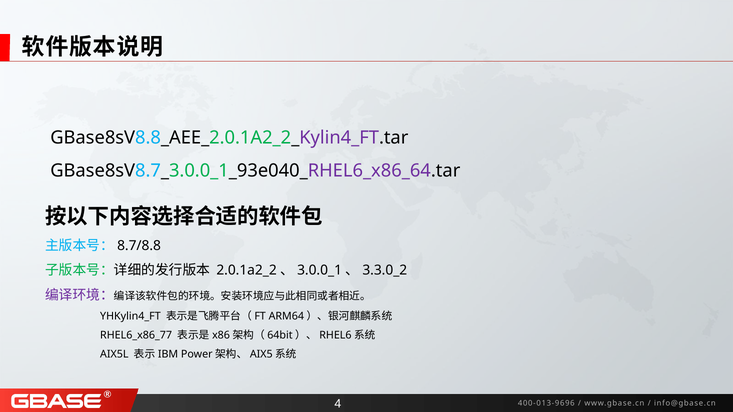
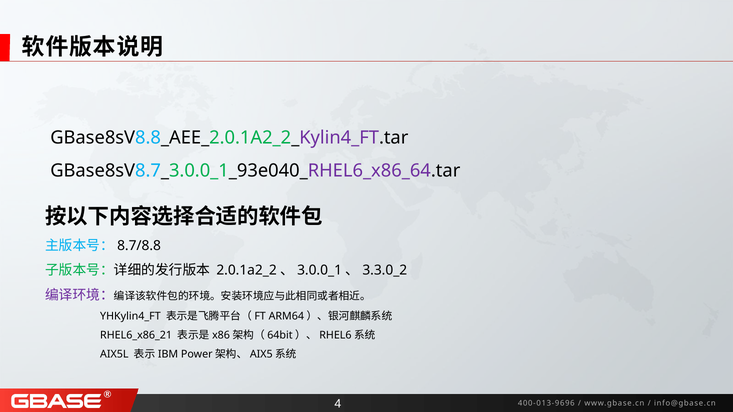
RHEL6_x86_77: RHEL6_x86_77 -> RHEL6_x86_21 (136, 335)
